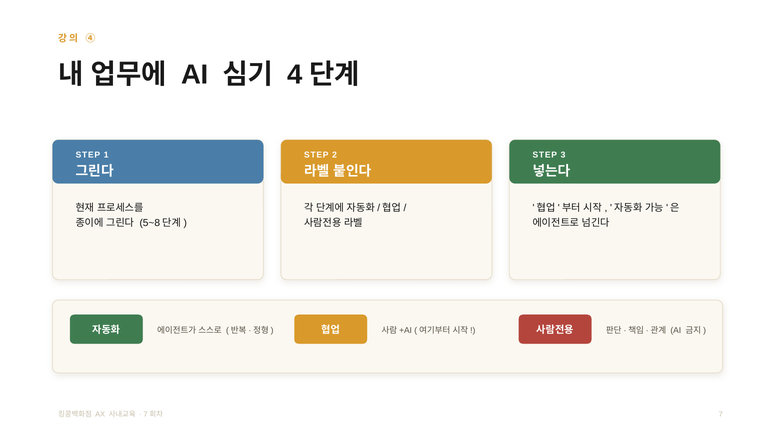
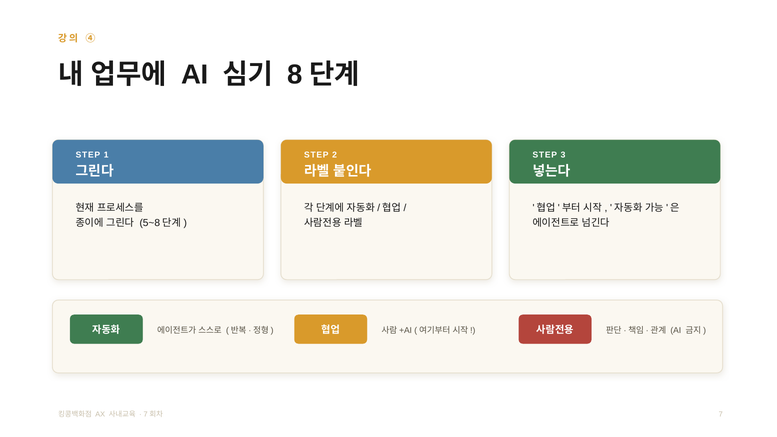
4: 4 -> 8 (295, 74)
